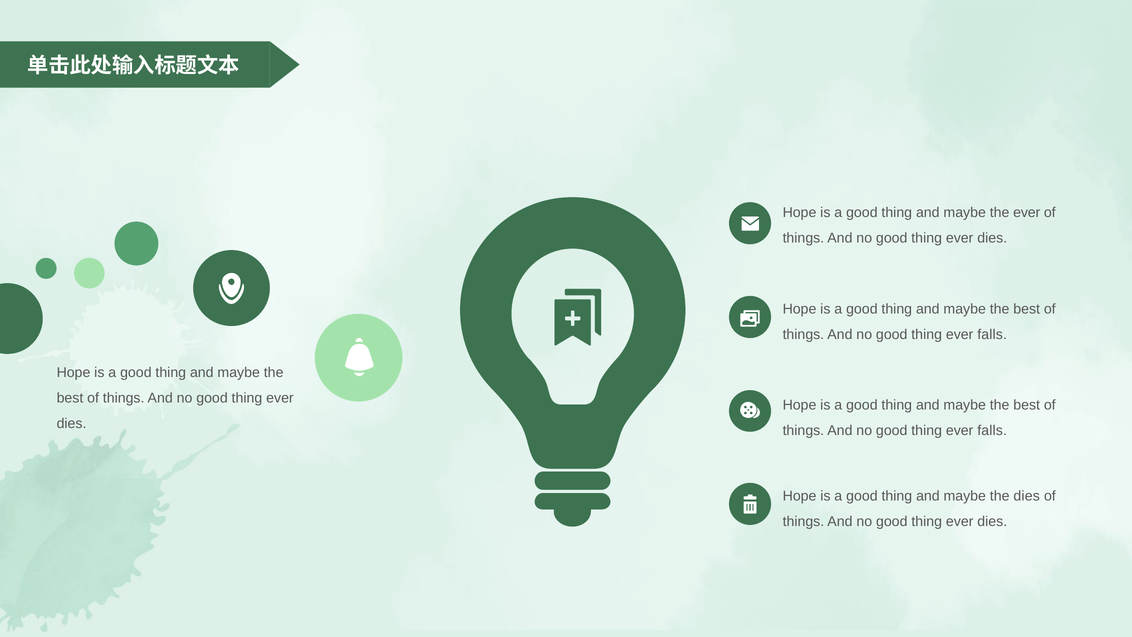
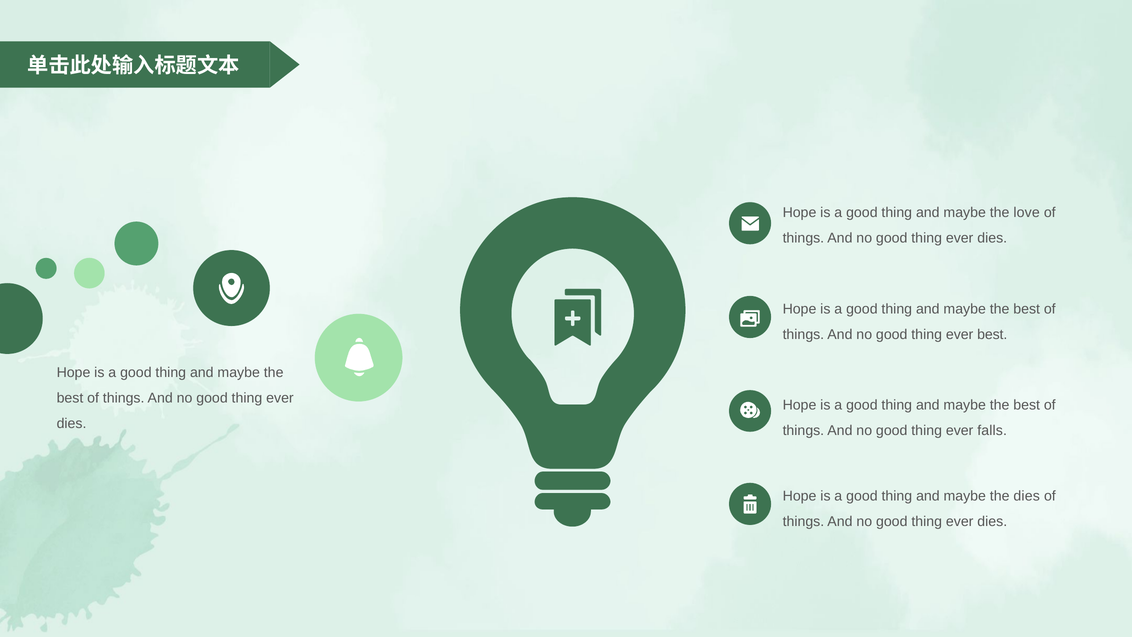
the ever: ever -> love (1027, 212)
falls: falls -> best (992, 335)
